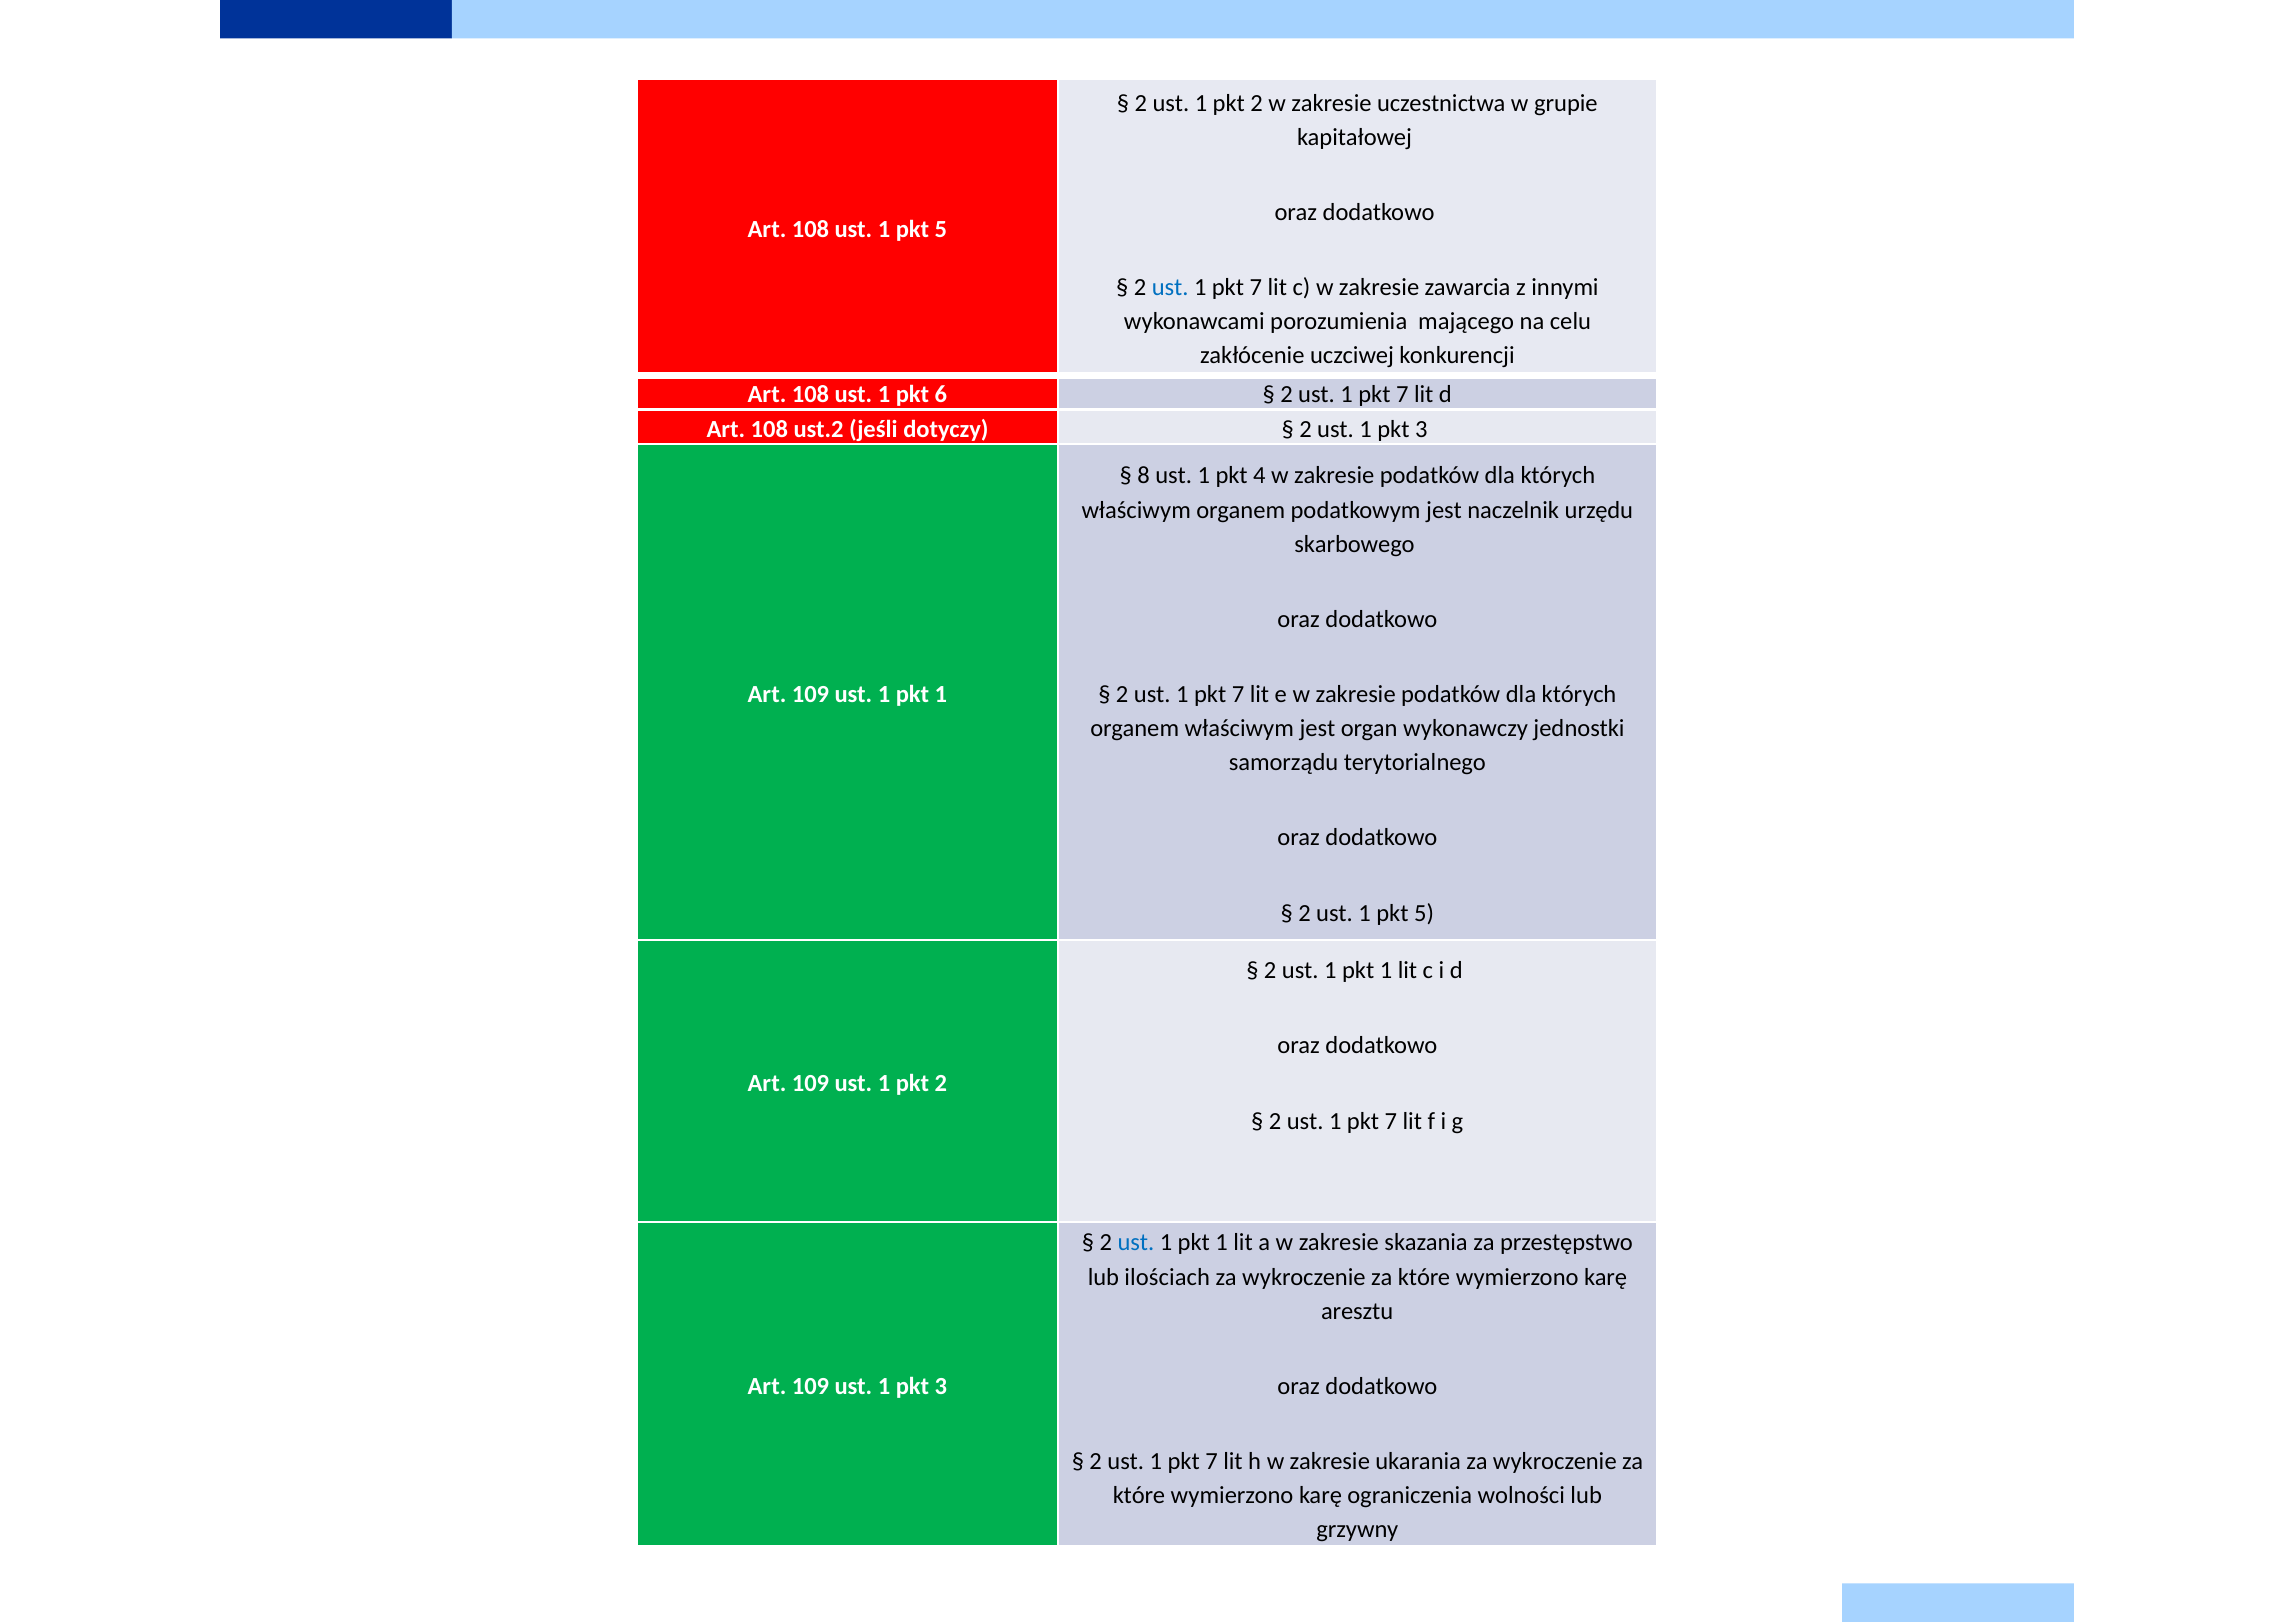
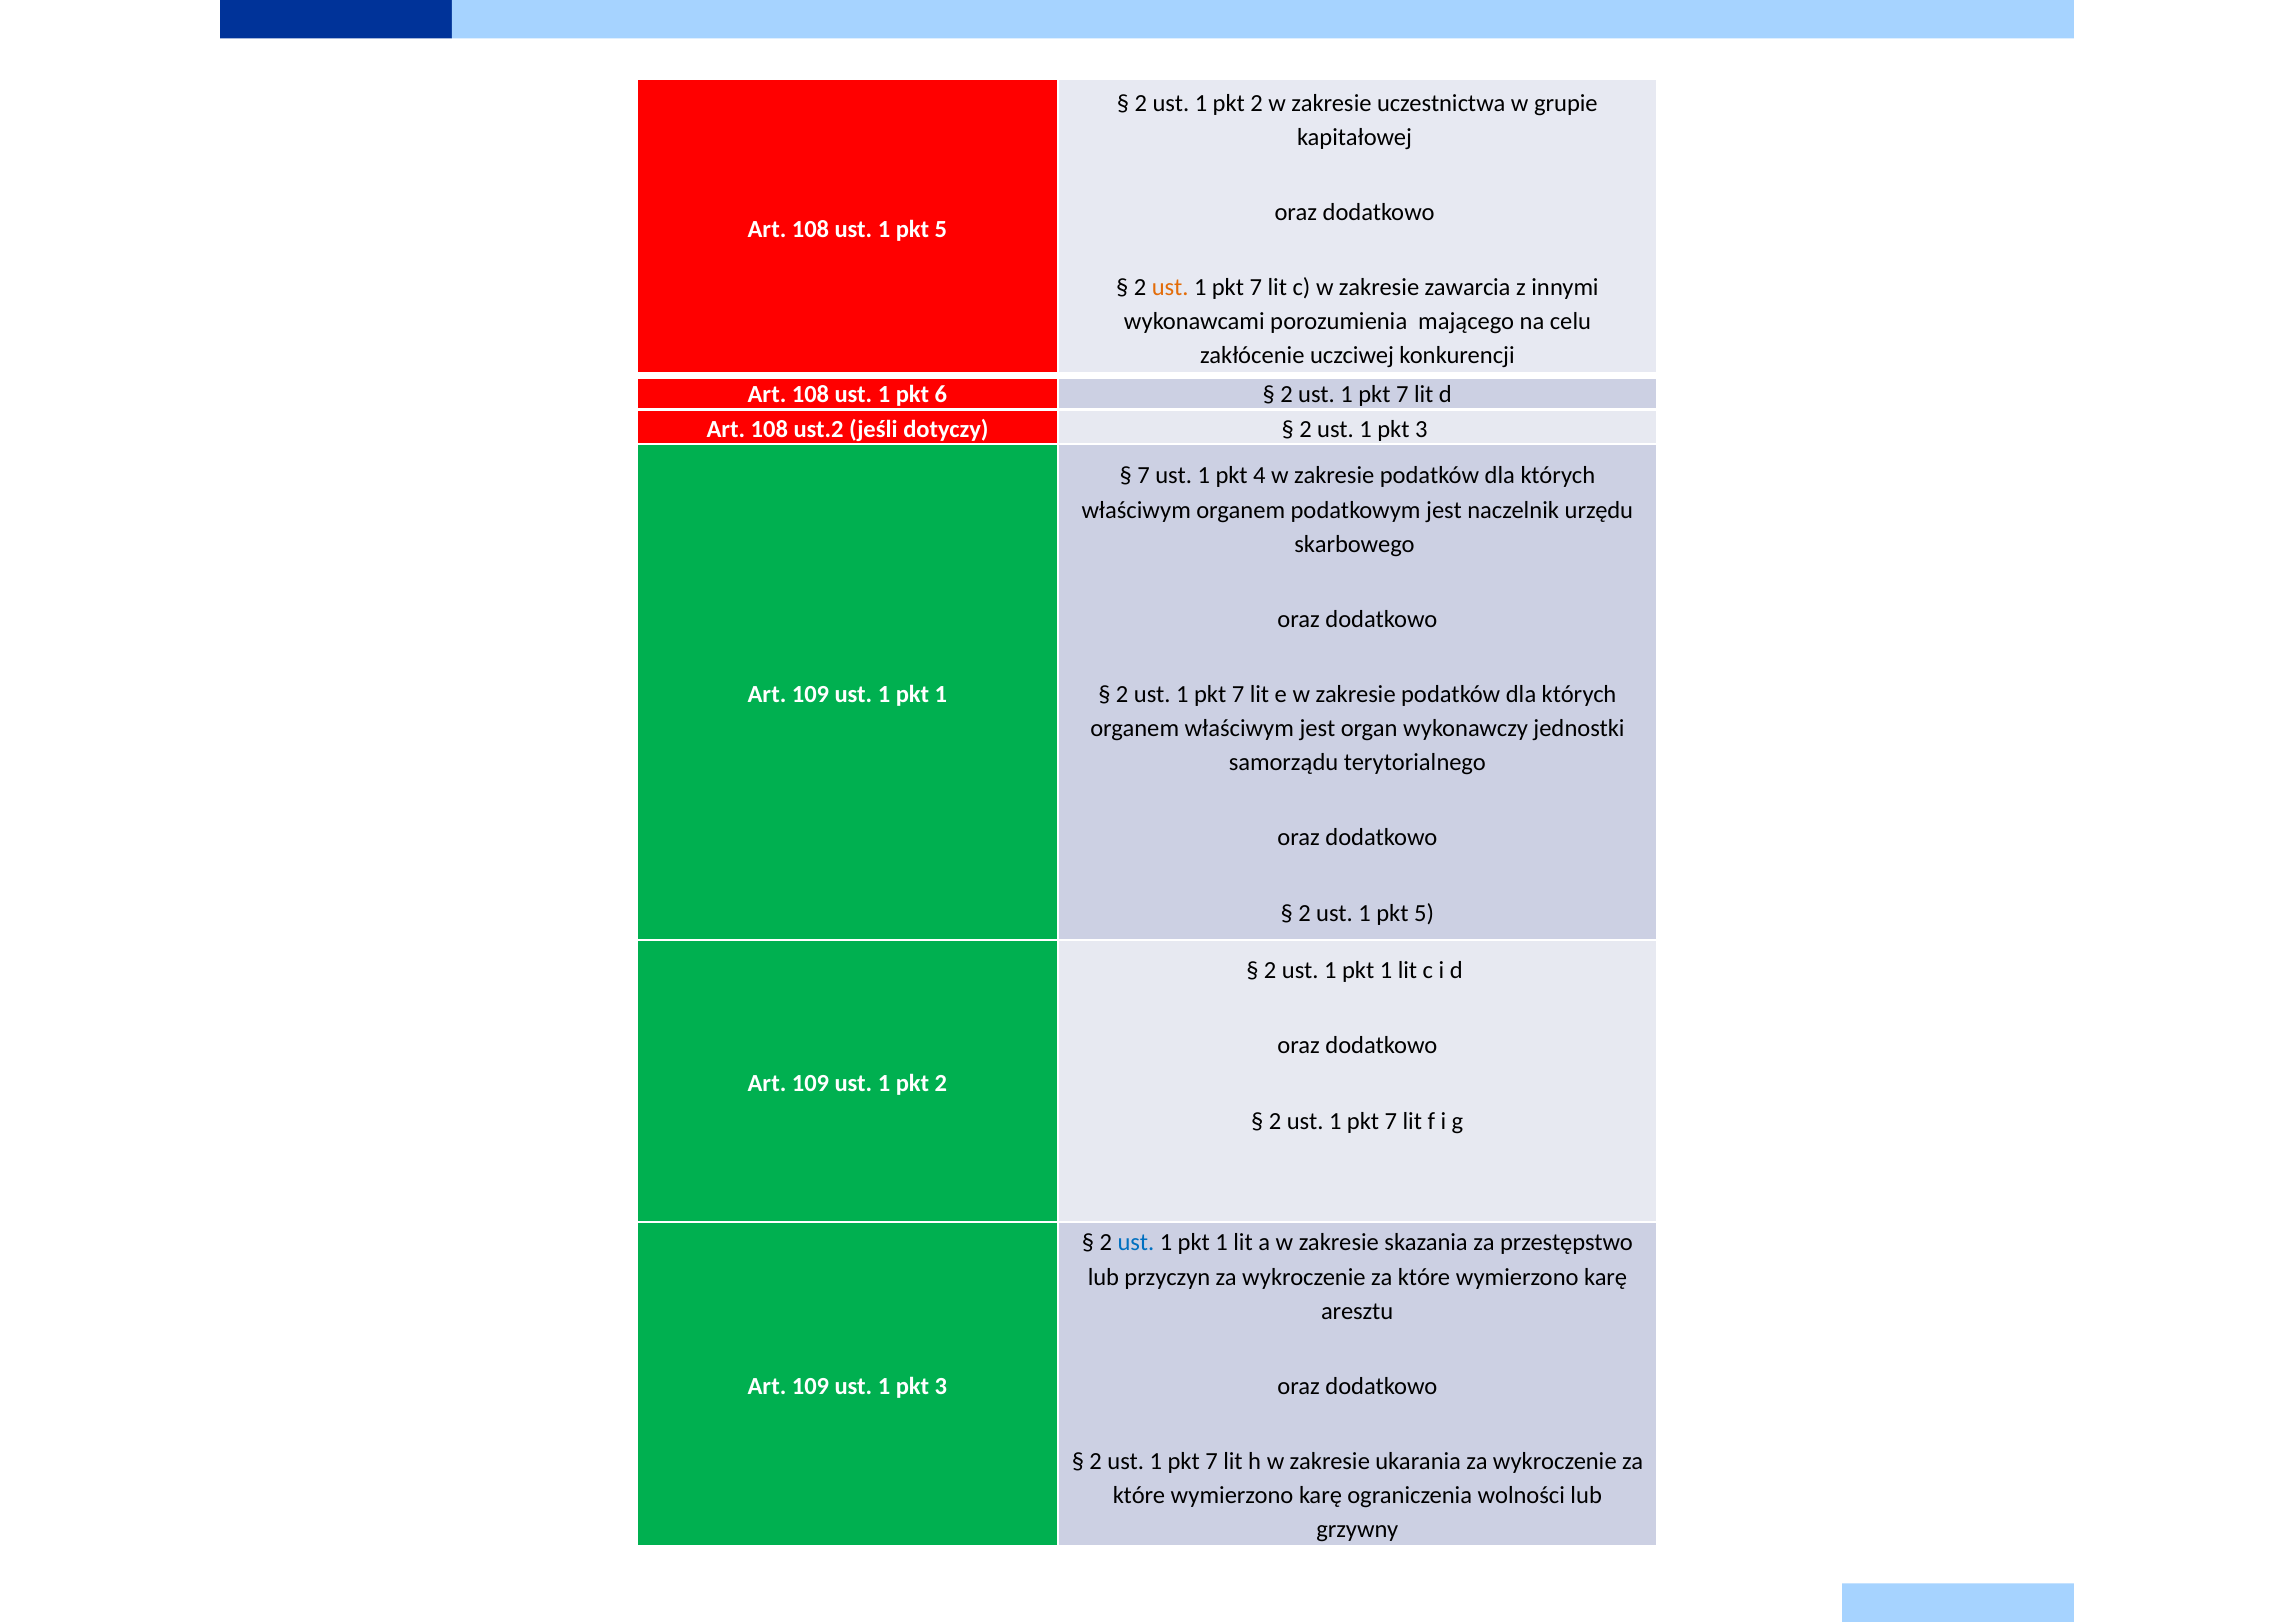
ust colour: blue -> orange (1170, 287)
8: 8 -> 7 (1144, 476)
ilościach: ilościach -> przyczyn (1167, 1277)
